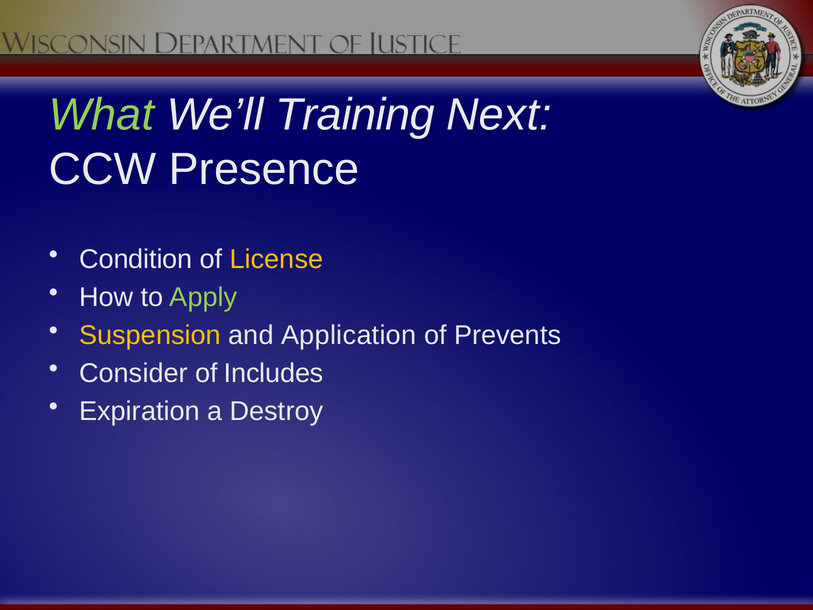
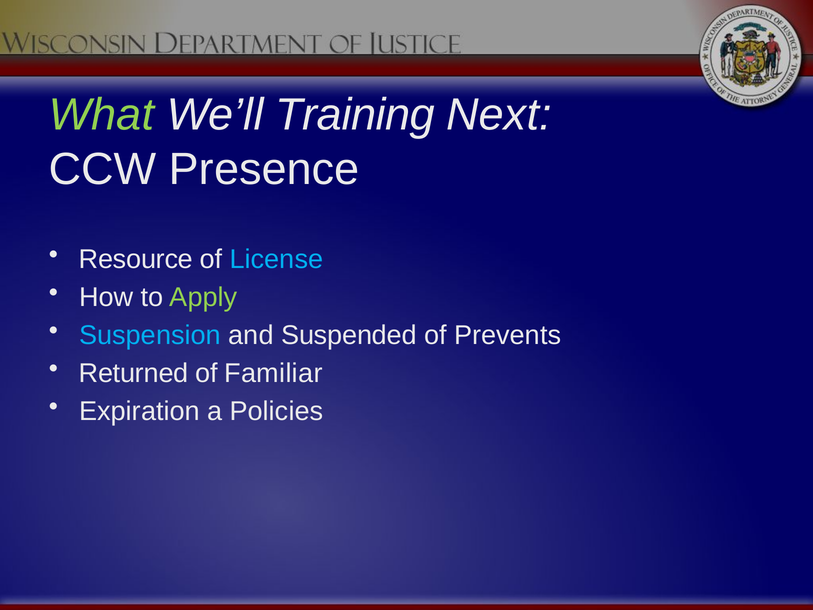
Condition: Condition -> Resource (136, 259)
License colour: yellow -> light blue (276, 259)
Suspension colour: yellow -> light blue (150, 335)
Application: Application -> Suspended (349, 335)
Consider: Consider -> Returned (134, 373)
Includes: Includes -> Familiar (273, 373)
Destroy: Destroy -> Policies (276, 411)
